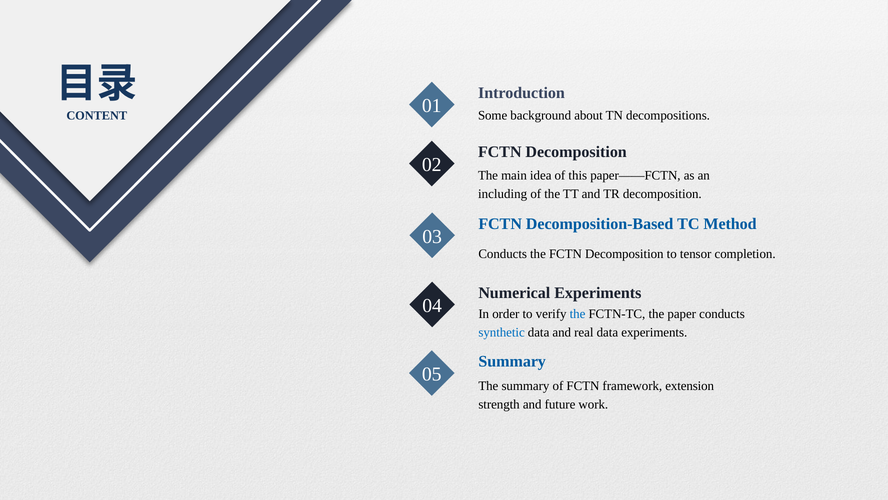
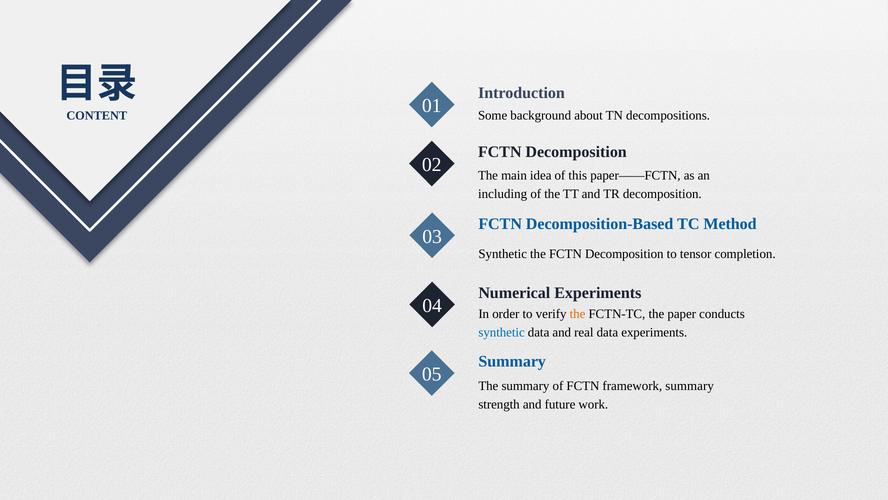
Conducts: Conducts -> Synthetic (503, 254)
the colour: blue -> orange (578, 314)
framework extension: extension -> summary (690, 386)
